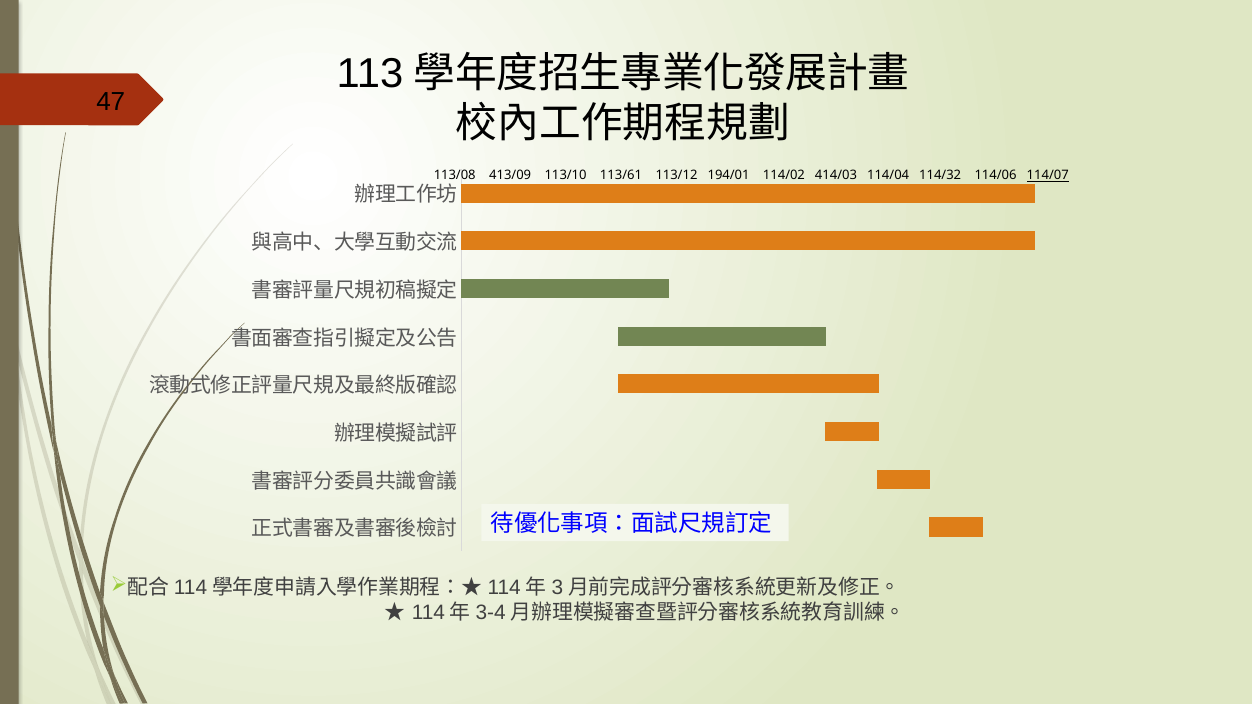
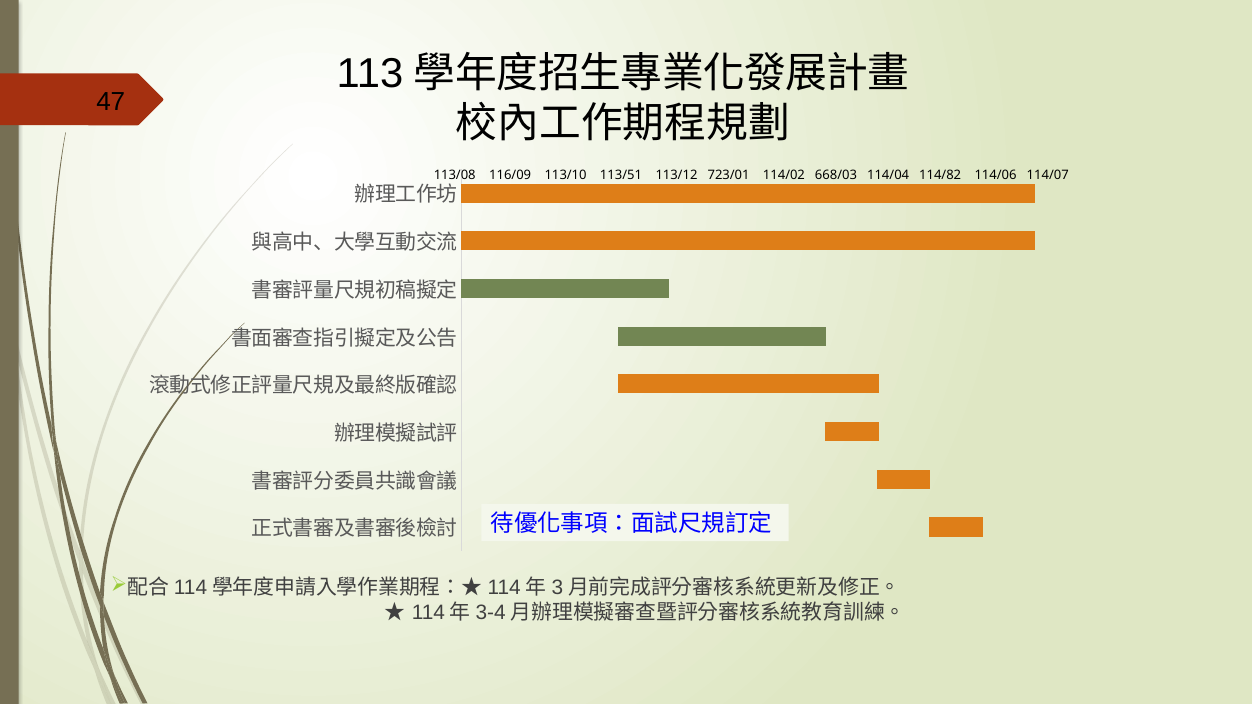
413/09: 413/09 -> 116/09 (510, 176)
113/61: 113/61 -> 113/51 (621, 176)
194/01: 194/01 -> 723/01 (729, 176)
414/03: 414/03 -> 668/03 (836, 176)
114/32: 114/32 -> 114/82 (940, 176)
114/07 underline: present -> none (1048, 176)
